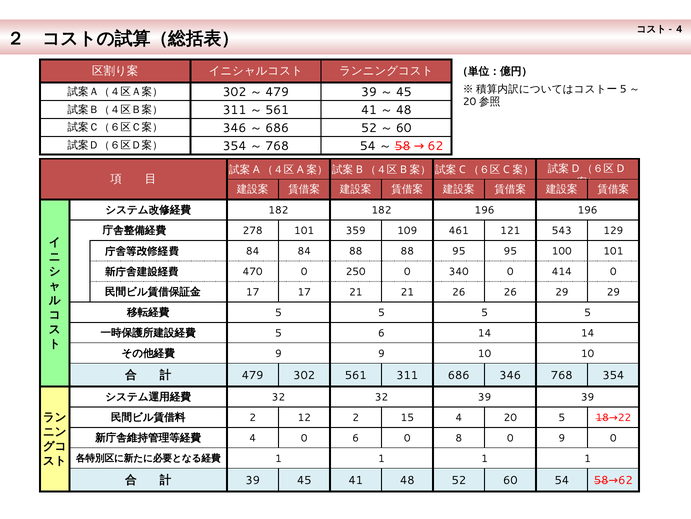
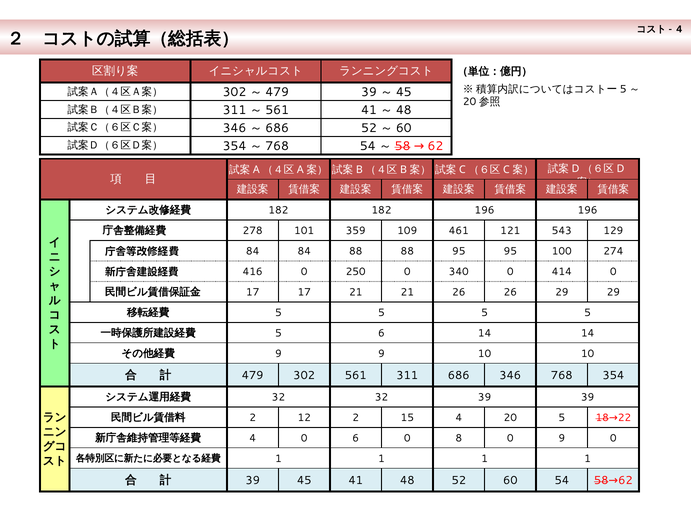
100 101: 101 -> 274 (613, 251)
470: 470 -> 416 (253, 271)
